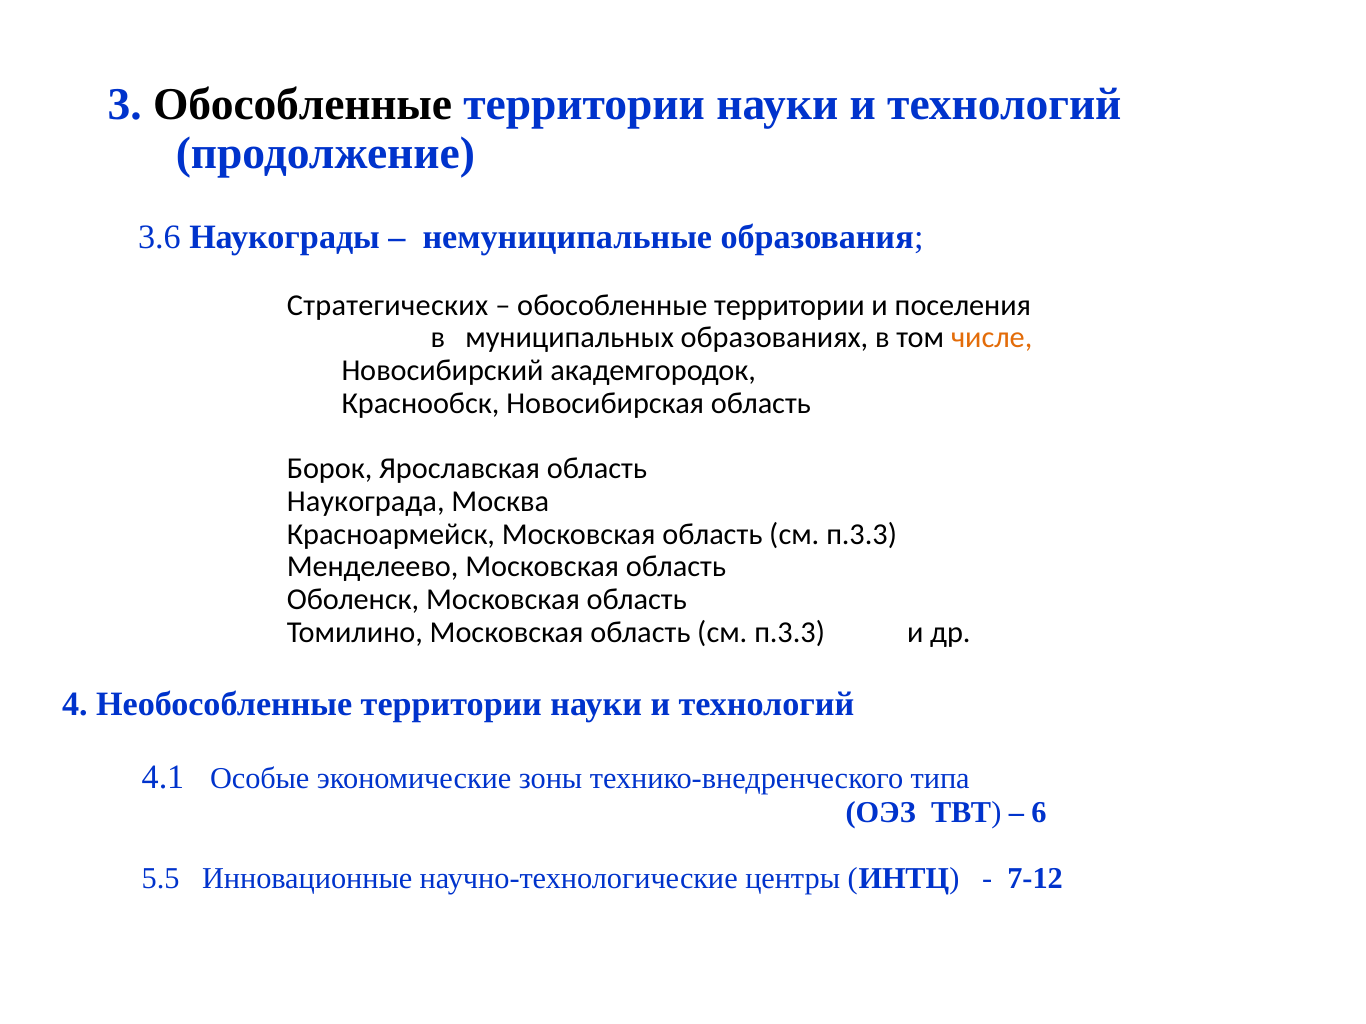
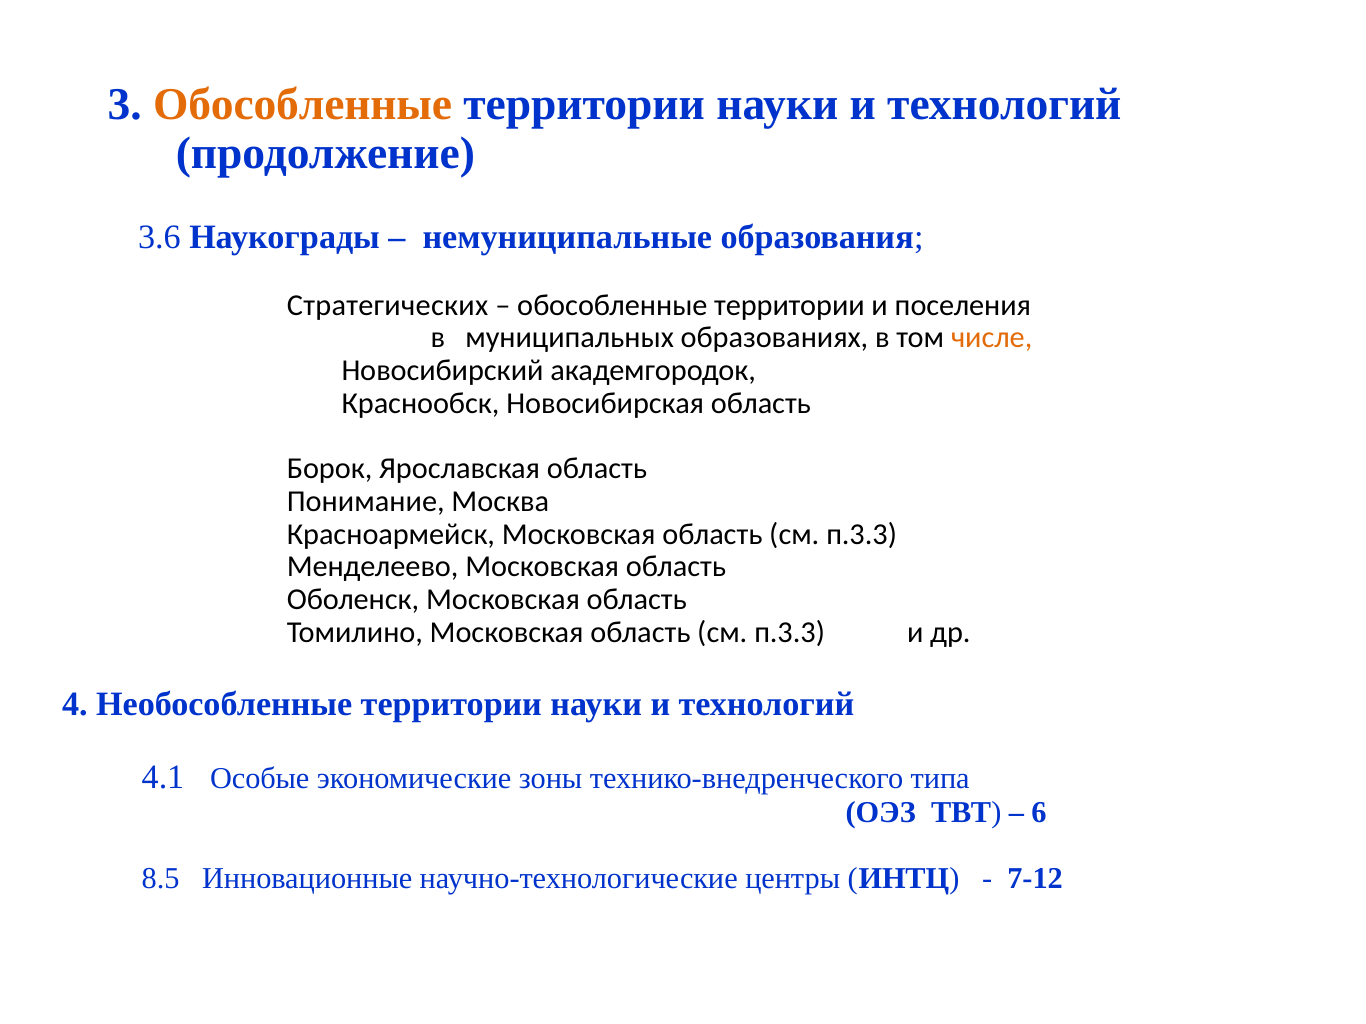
Обособленные colour: black -> orange (303, 104)
Наукограда: Наукограда -> Понимание (366, 502)
5.5: 5.5 -> 8.5 (161, 878)
